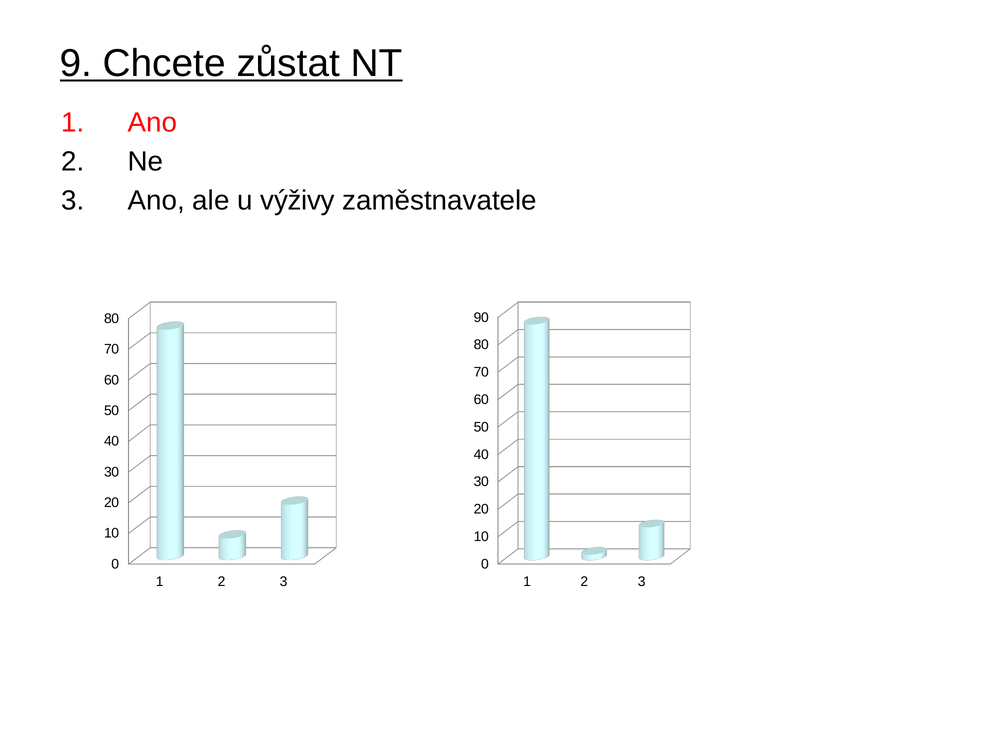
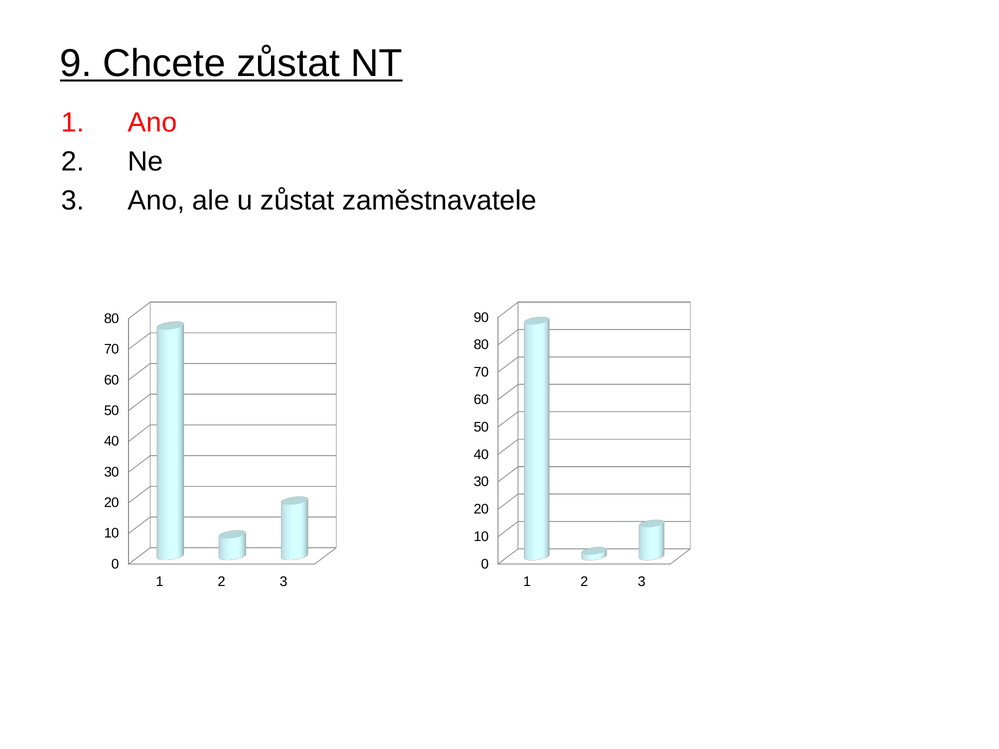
u výživy: výživy -> zůstat (298, 201)
